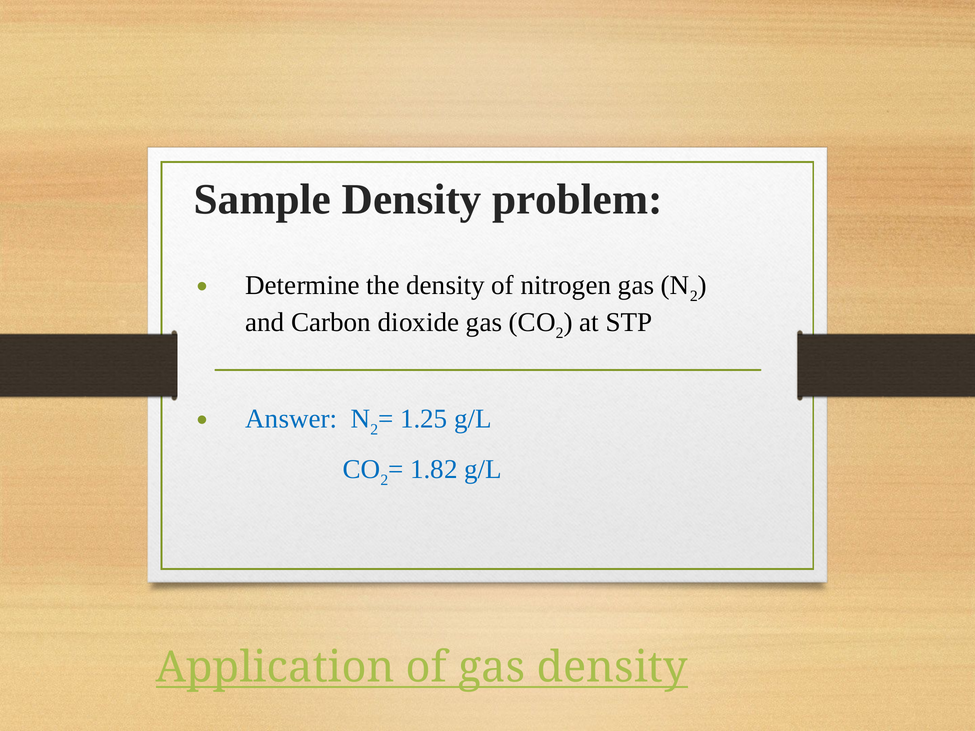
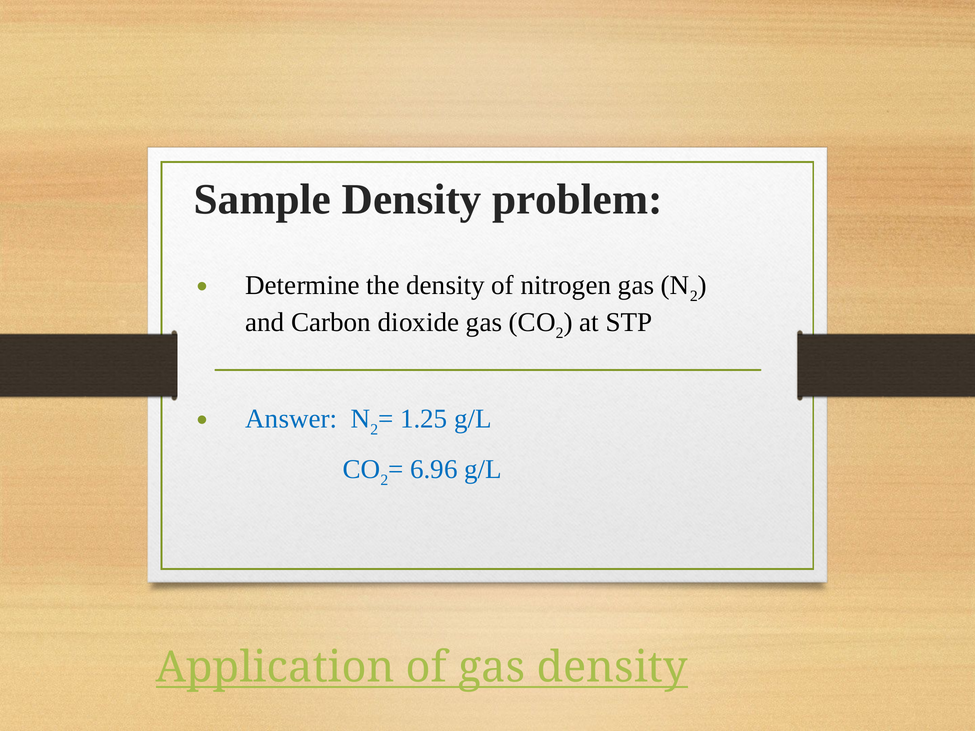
1.82: 1.82 -> 6.96 (434, 470)
